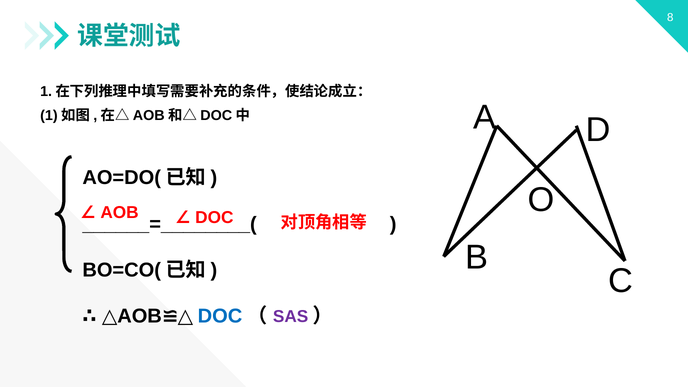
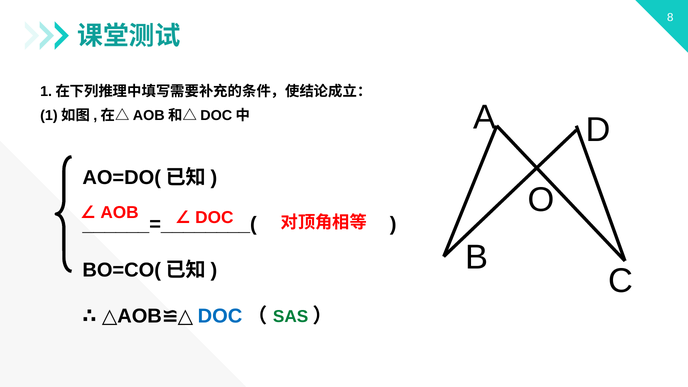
SAS colour: purple -> green (291, 317)
